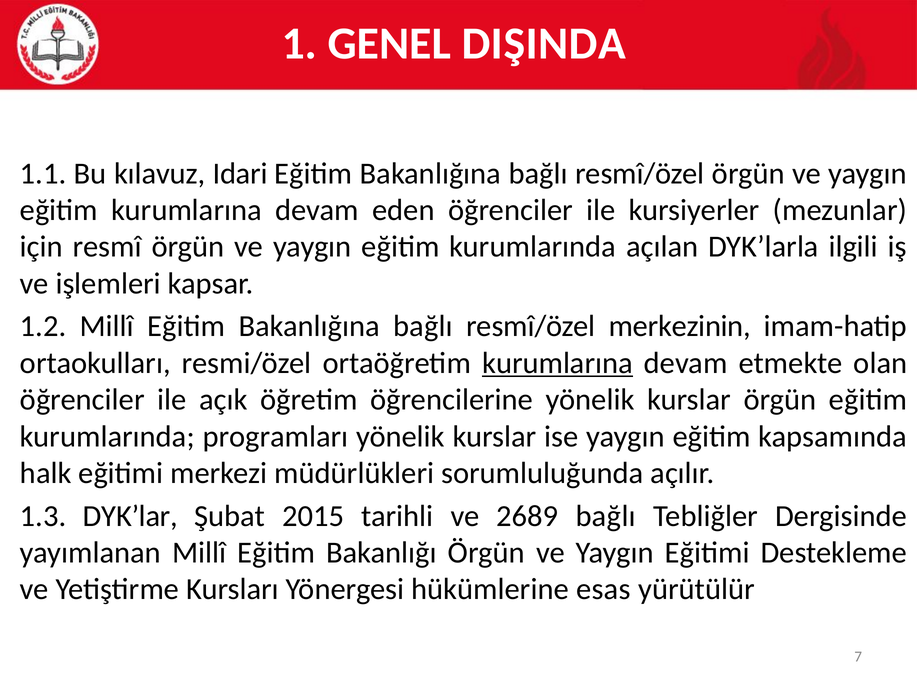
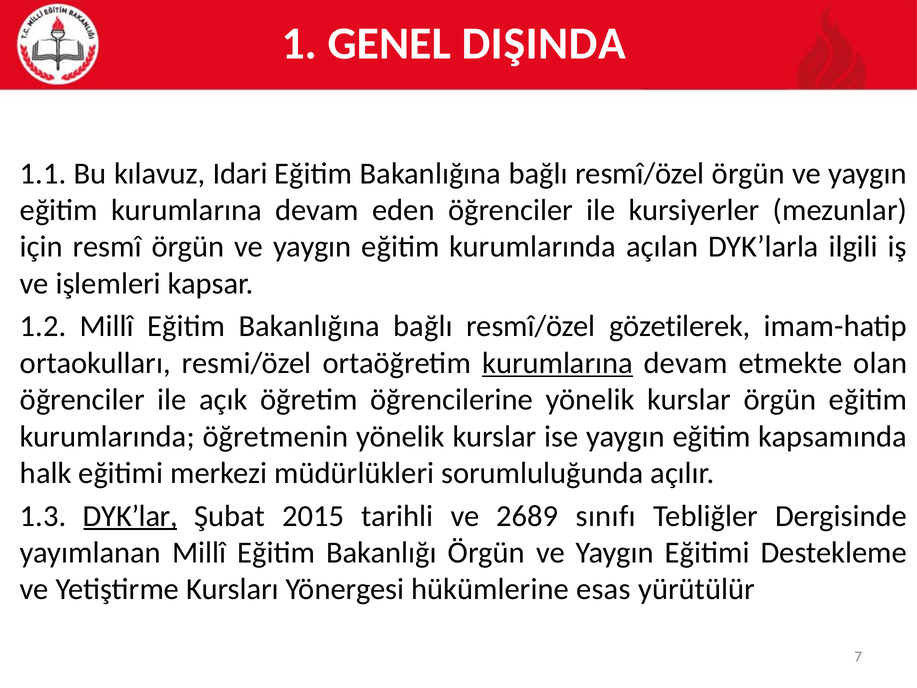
merkezinin: merkezinin -> gözetilerek (680, 326)
programları: programları -> öğretmenin (275, 436)
DYK’lar underline: none -> present (130, 516)
2689 bağlı: bağlı -> sınıfı (606, 516)
